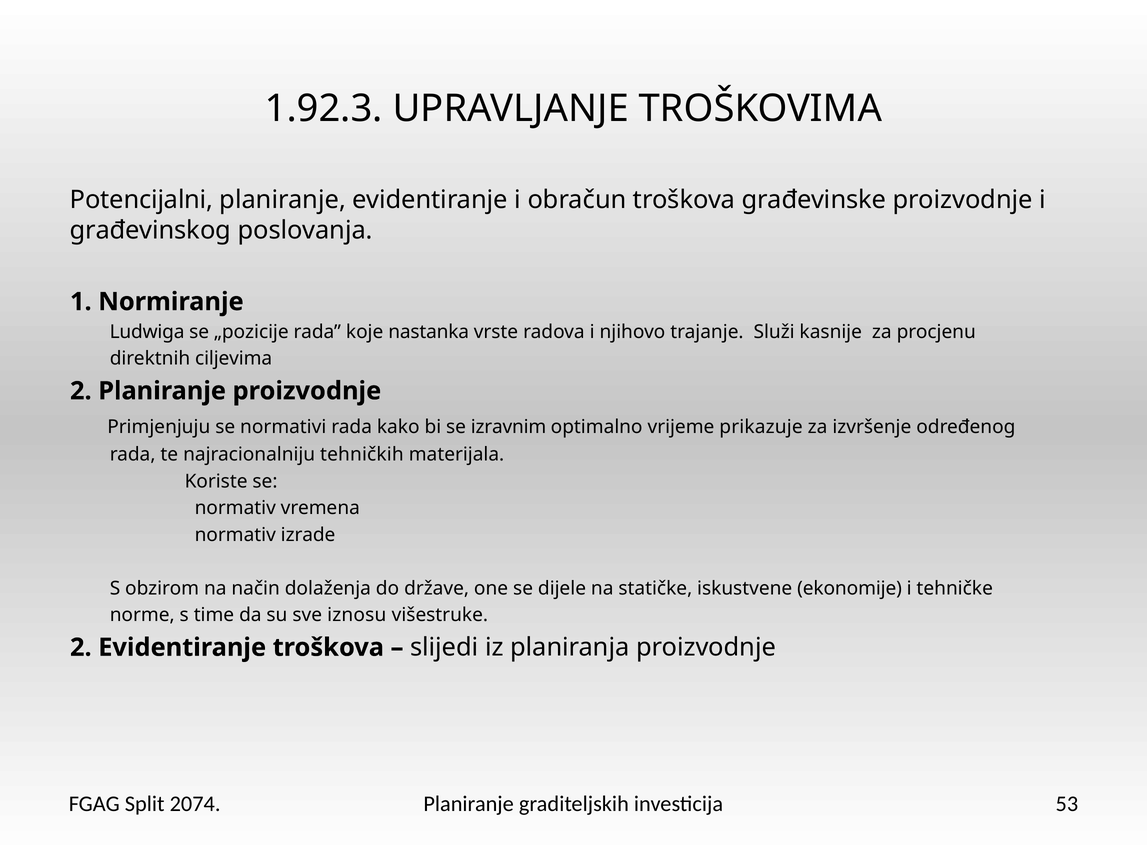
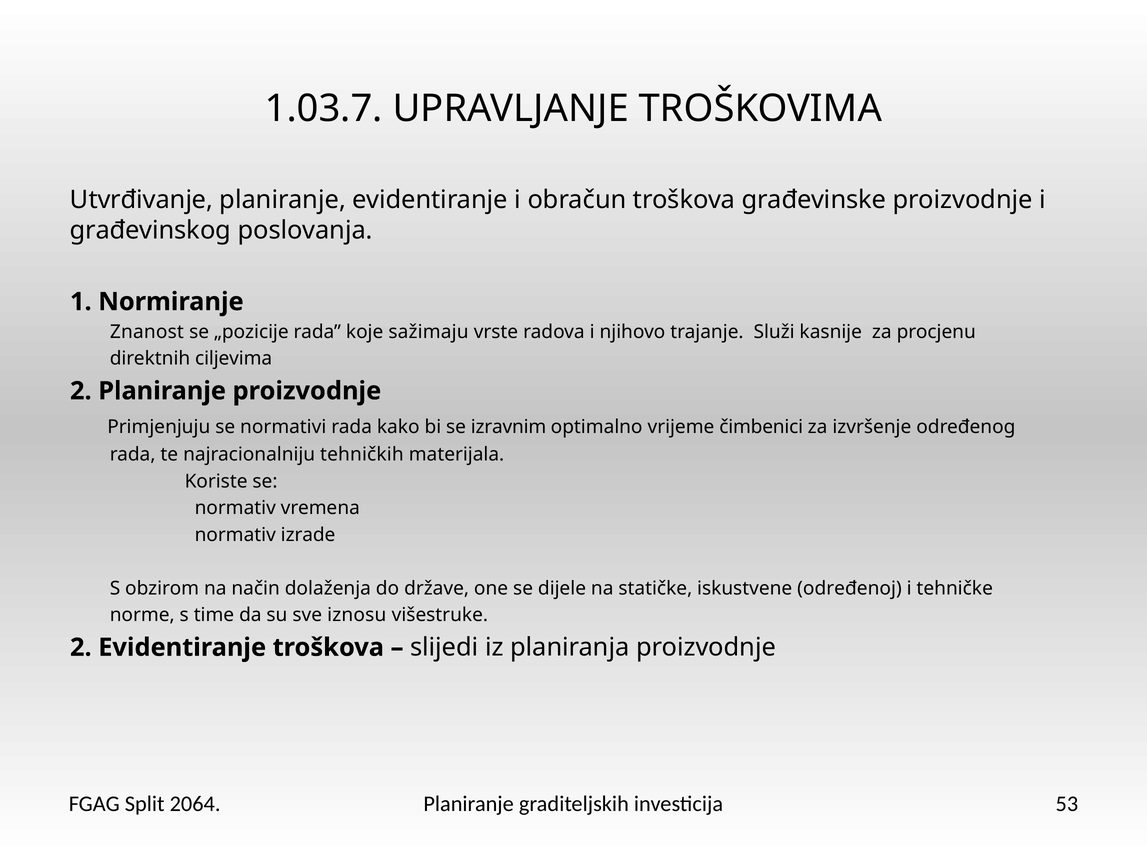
1.92.3: 1.92.3 -> 1.03.7 (324, 109)
Potencijalni: Potencijalni -> Utvrđivanje (142, 200)
Ludwiga: Ludwiga -> Znanost (147, 332)
nastanka: nastanka -> sažimaju (429, 332)
prikazuje: prikazuje -> čimbenici (761, 427)
ekonomije: ekonomije -> određenoj (849, 589)
2074: 2074 -> 2064 (195, 804)
